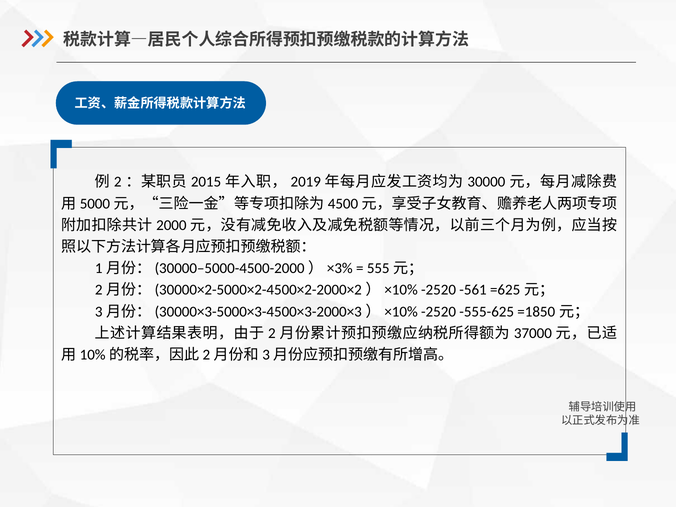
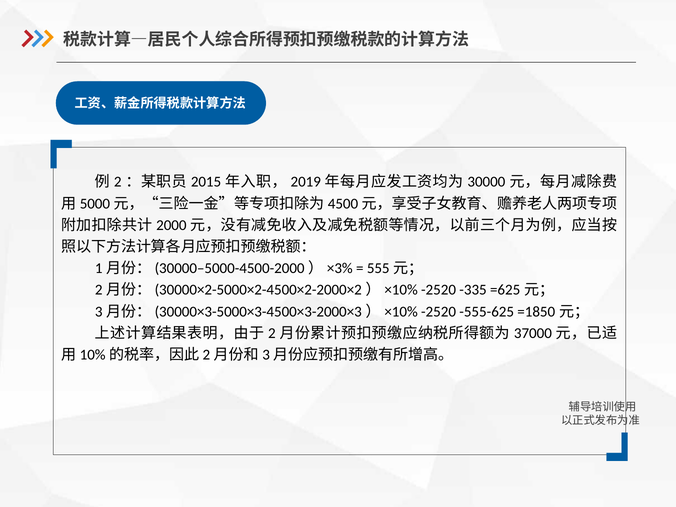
-561: -561 -> -335 (473, 290)
